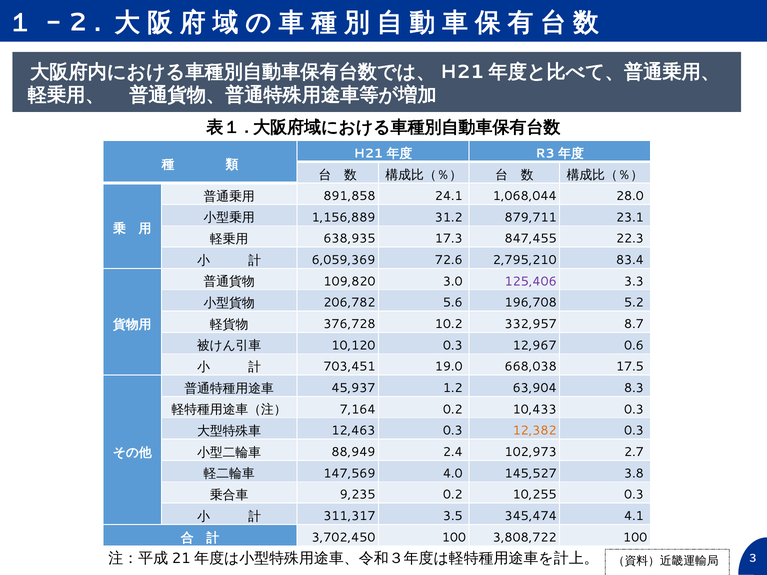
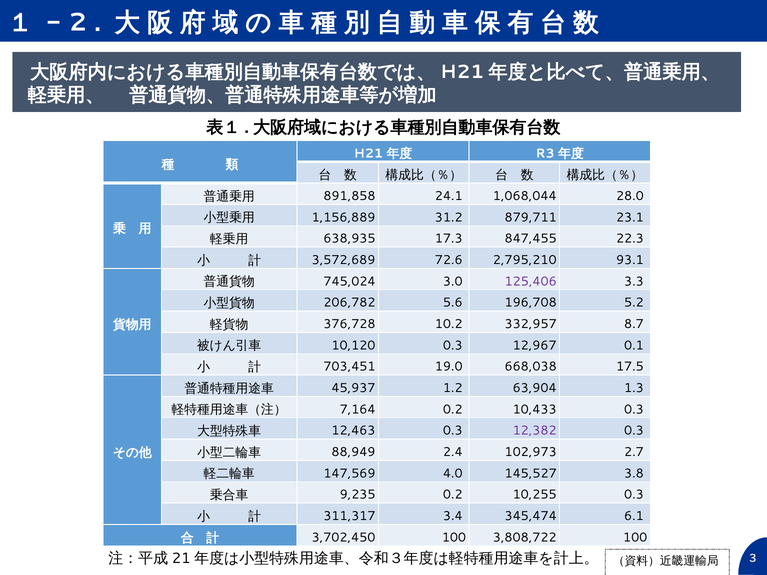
6,059,369: 6,059,369 -> 3,572,689 (344, 260)
83.4: 83.4 -> 93.1 (630, 260)
109,820: 109,820 -> 745,024 (350, 282)
0.6: 0.6 -> 0.1 (634, 346)
8.3: 8.3 -> 1.3 (634, 388)
12,382 colour: orange -> purple (535, 431)
3.5: 3.5 -> 3.4 (453, 516)
4.1: 4.1 -> 6.1 (634, 516)
